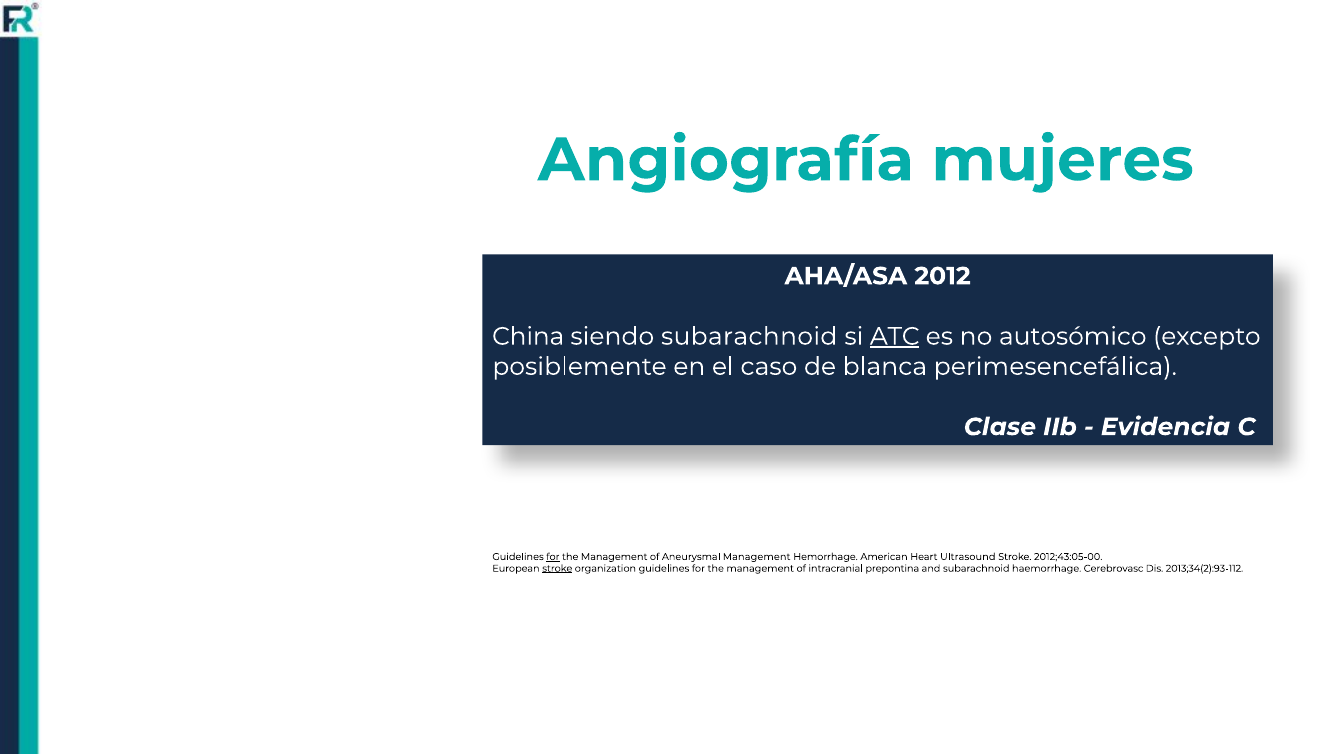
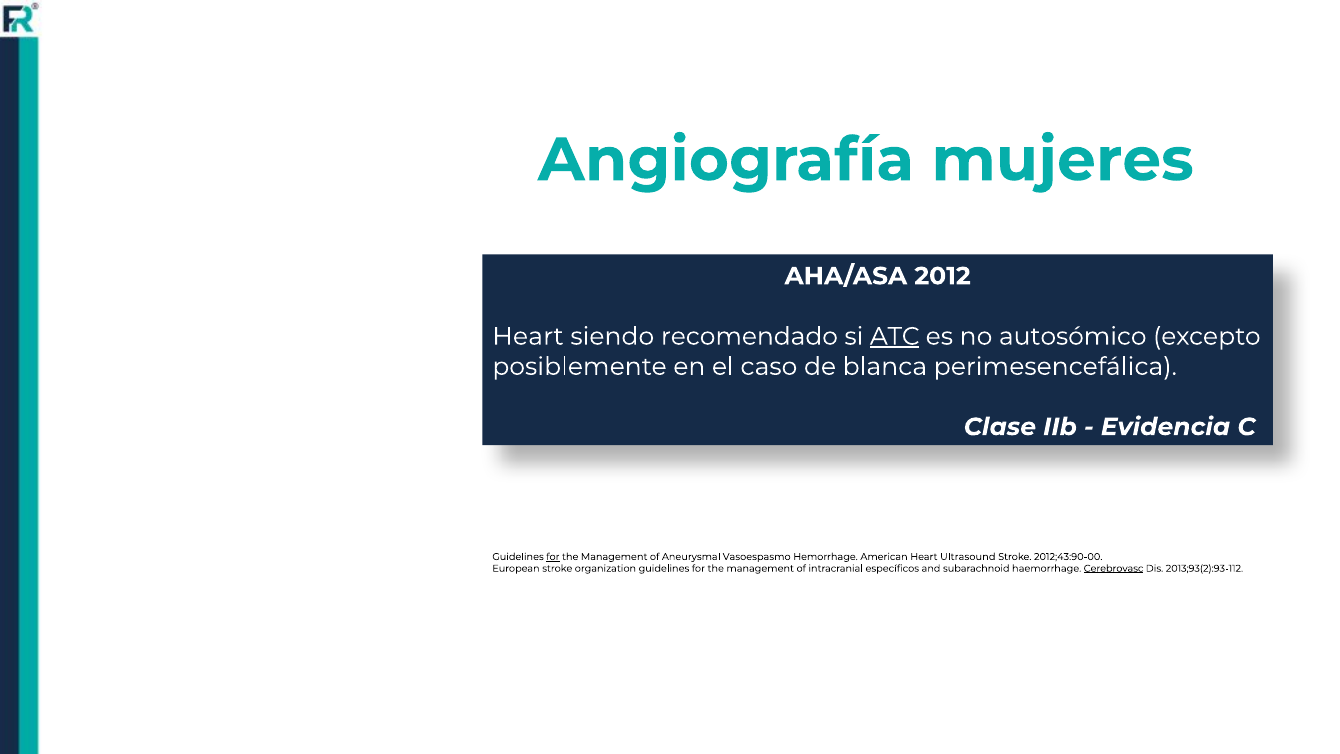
China: China -> Heart (528, 336)
siendo subarachnoid: subarachnoid -> recomendado (749, 336)
Aneurysmal Management: Management -> Vasoespasmo (757, 557)
2012;43:05-00: 2012;43:05-00 -> 2012;43:90-00 (1068, 557)
stroke underline: present -> none (557, 568)
prepontina: prepontina -> específicos (892, 568)
Cerebrovasc underline: none -> present (1114, 568)
2013;34(2):93-112: 2013;34(2):93-112 -> 2013;93(2):93-112 (1204, 568)
